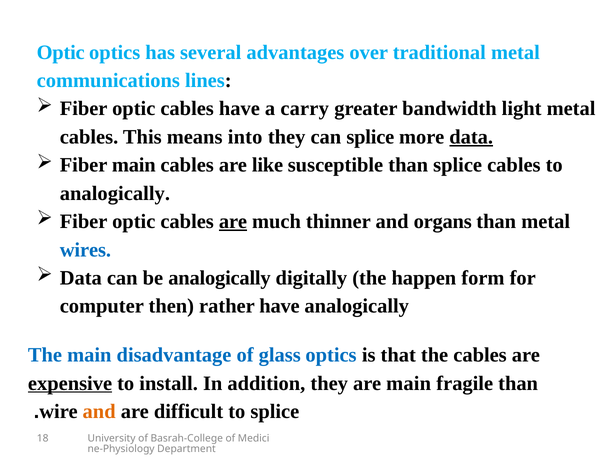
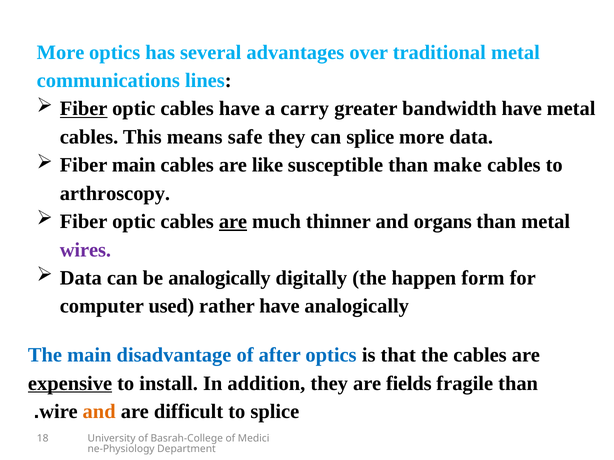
Optic: Optic -> More (61, 52)
Fiber underline: none -> present (84, 109)
bandwidth light: light -> have (522, 109)
into: into -> safe (245, 137)
data underline: present -> none (471, 137)
than splice: splice -> make (458, 165)
analogically: analogically -> arthroscopy (115, 194)
wires colour: blue -> purple (85, 250)
then: then -> used (171, 307)
glass: glass -> after (280, 355)
are main: main -> fields (409, 384)
